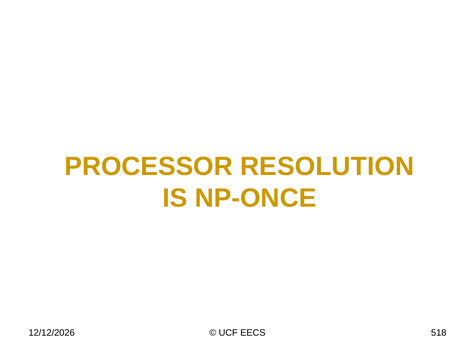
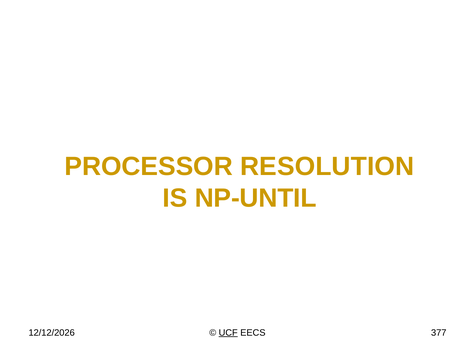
NP-ONCE: NP-ONCE -> NP-UNTIL (256, 198)
UCF underline: none -> present (228, 333)
518: 518 -> 377 (439, 333)
